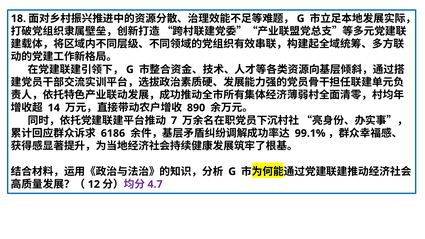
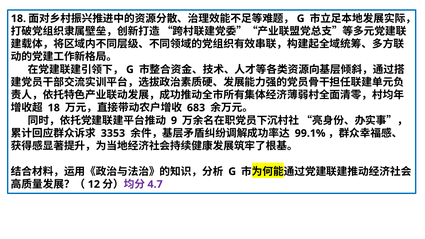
14: 14 -> 18 (54, 108)
890: 890 -> 683 (196, 108)
7: 7 -> 9 (174, 121)
6186: 6186 -> 3353 (113, 133)
